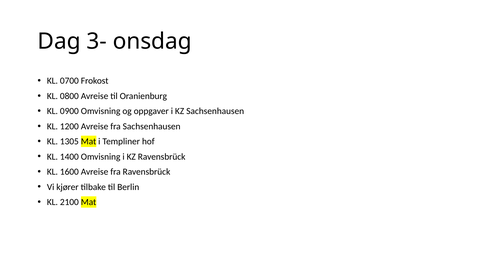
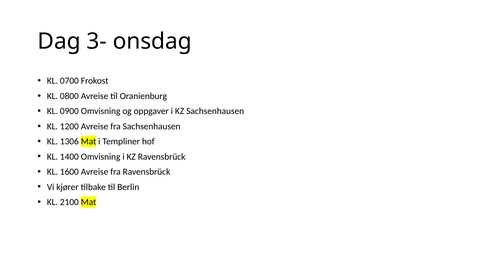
1305: 1305 -> 1306 (69, 141)
